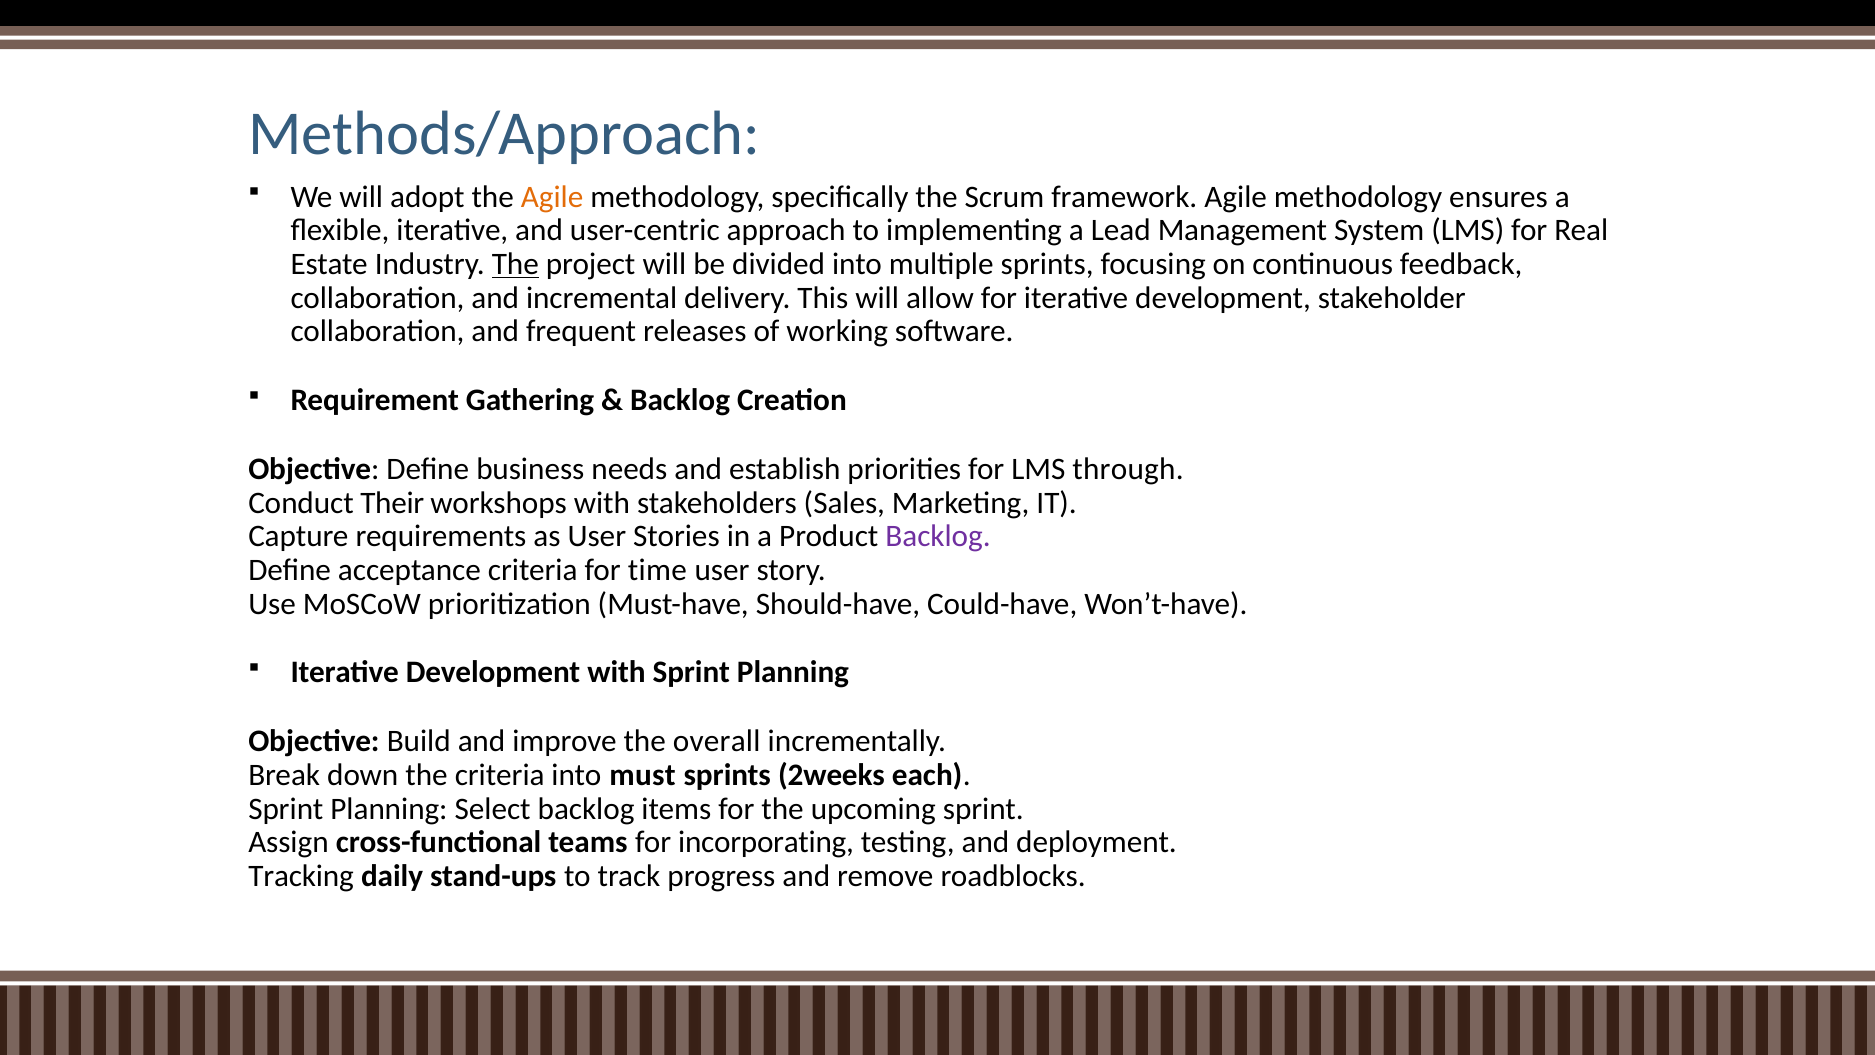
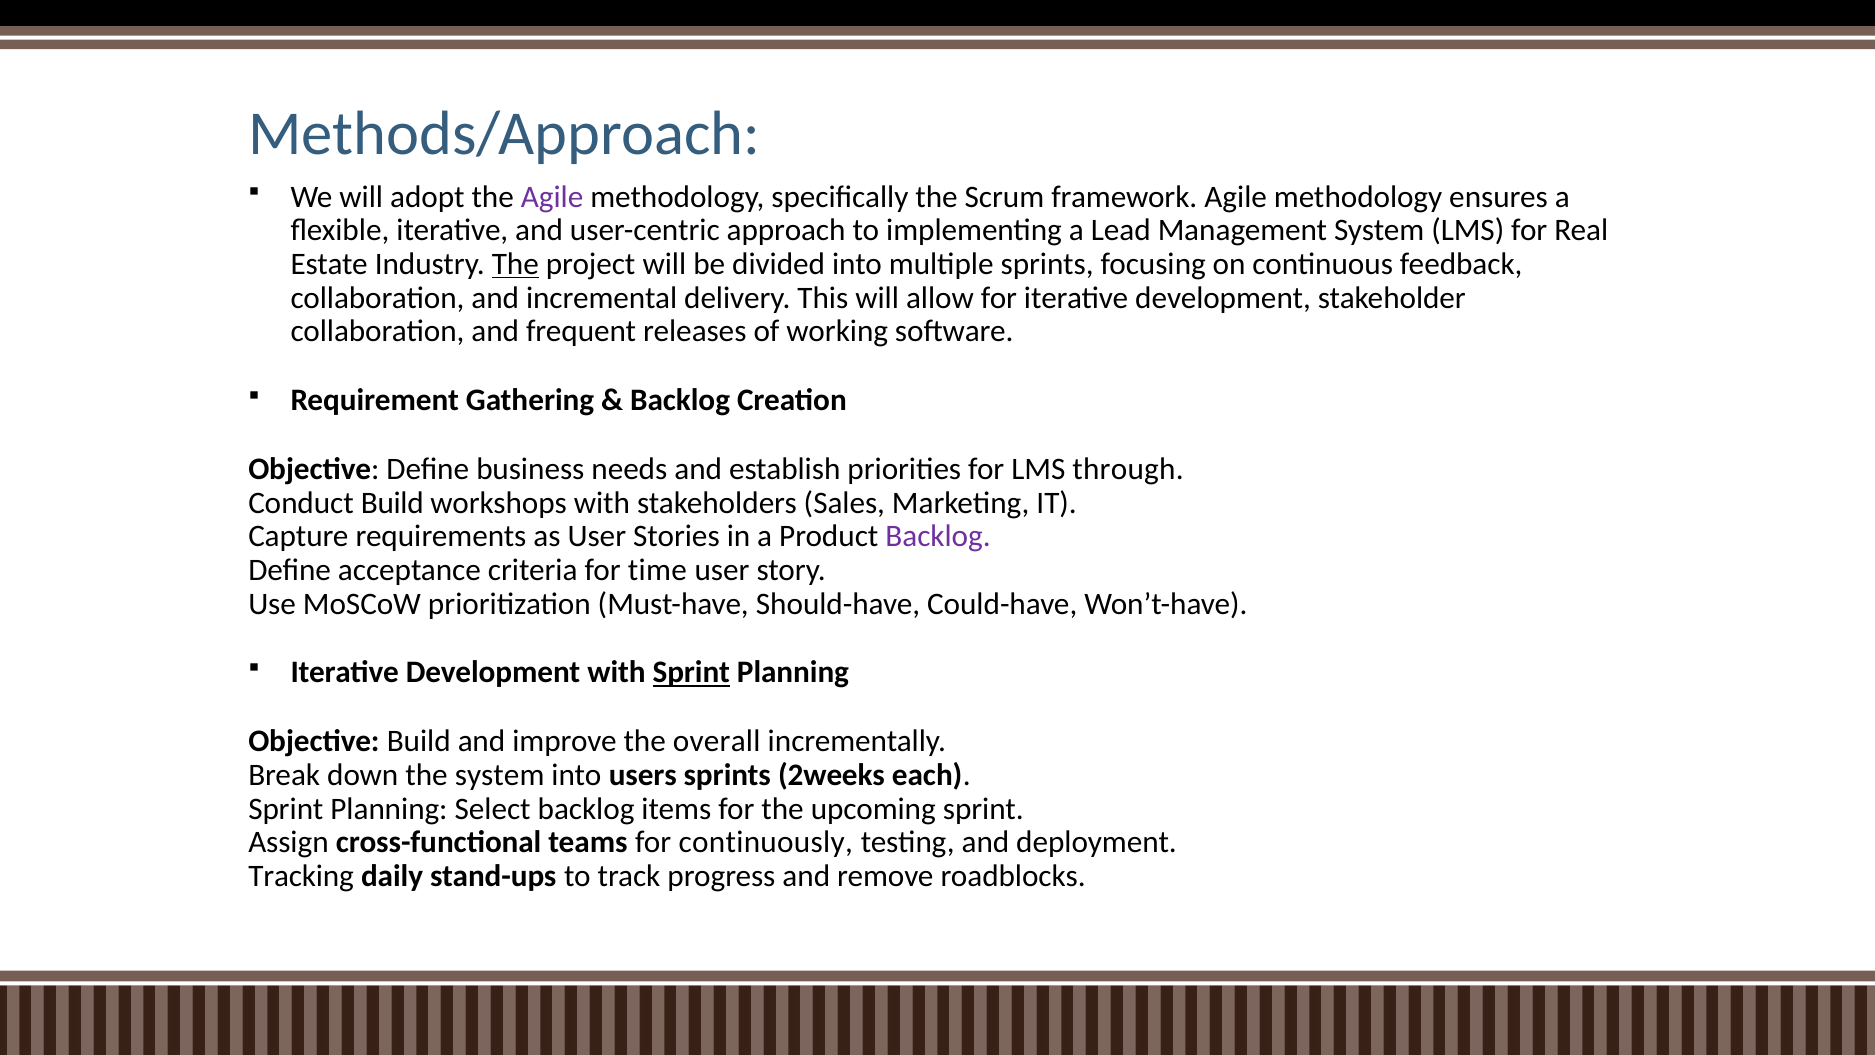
Agile colour: orange -> purple (552, 197)
Conduct Their: Their -> Build (392, 503)
Sprint underline: none -> present (691, 673)
the criteria: criteria -> system (500, 775)
must: must -> users (643, 775)
incorporating: incorporating -> continuously (766, 842)
